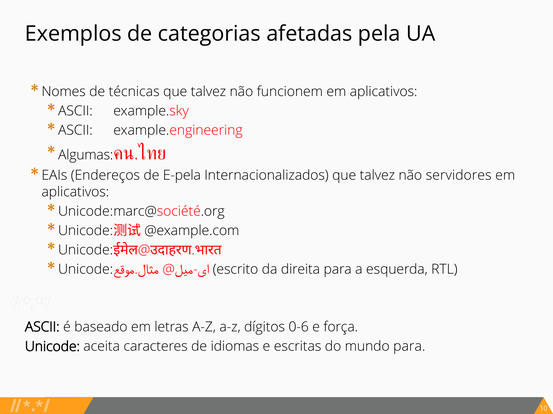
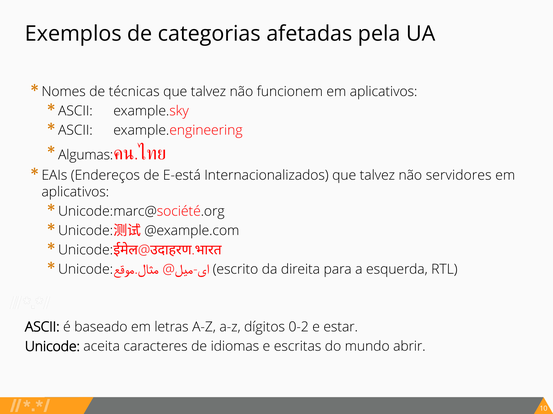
E-pela: E-pela -> E-está (182, 176)
0-6: 0-6 -> 0-2 (299, 327)
força: força -> estar (341, 327)
mundo para: para -> abrir (409, 347)
